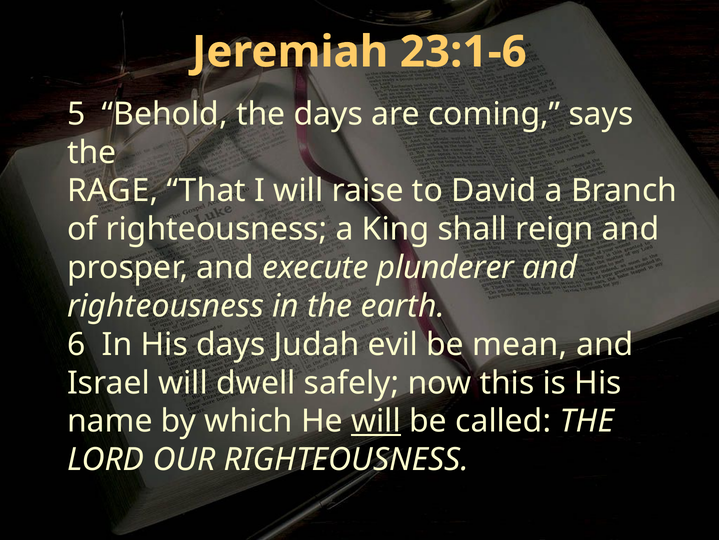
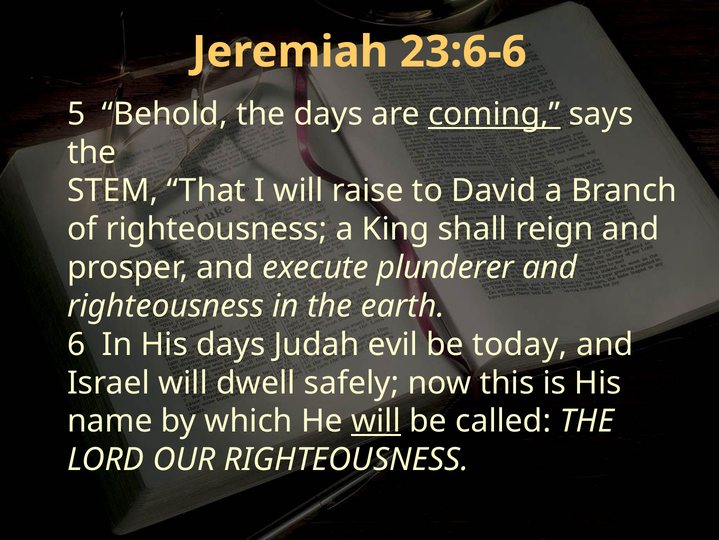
23:1-6: 23:1-6 -> 23:6-6 (463, 52)
coming underline: none -> present (494, 114)
RAGE: RAGE -> STEM (113, 191)
mean: mean -> today (520, 344)
